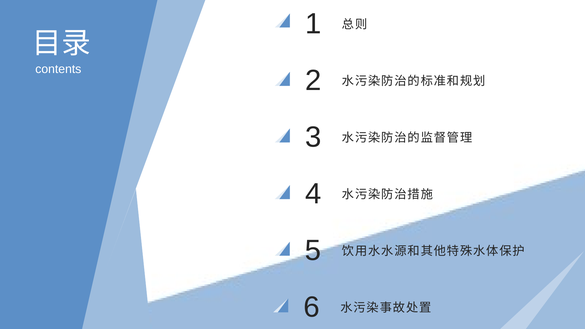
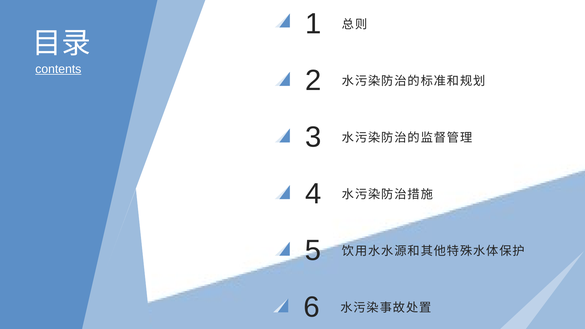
contents underline: none -> present (58, 69)
